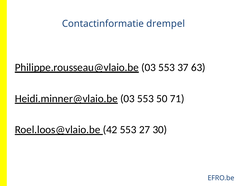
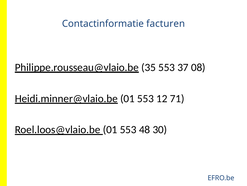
drempel: drempel -> facturen (166, 24)
03: 03 -> 35 (149, 67)
63: 63 -> 08 (198, 67)
03: 03 -> 01 (127, 98)
50: 50 -> 12 (162, 98)
42: 42 -> 01 (110, 129)
27: 27 -> 48 (145, 129)
